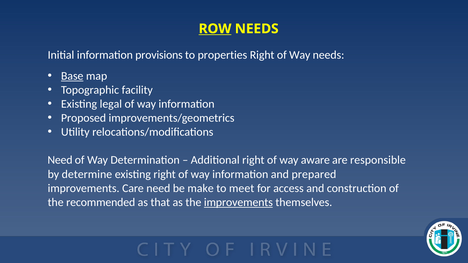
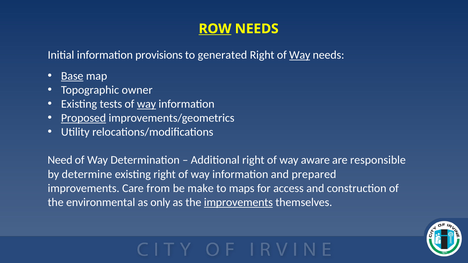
properties: properties -> generated (222, 55)
Way underline: none -> present (300, 55)
facility: facility -> owner (137, 90)
legal: legal -> tests (111, 104)
way underline: none -> present (146, 104)
Proposed underline: none -> present (84, 118)
Care need: need -> from (158, 188)
meet: meet -> maps (242, 188)
recommended: recommended -> environmental (101, 202)
that: that -> only (160, 202)
